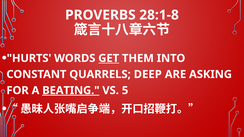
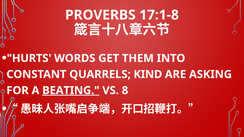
28:1-8: 28:1-8 -> 17:1-8 (159, 15)
GET underline: present -> none (109, 58)
DEEP: DEEP -> KIND (148, 74)
5: 5 -> 8 (125, 91)
